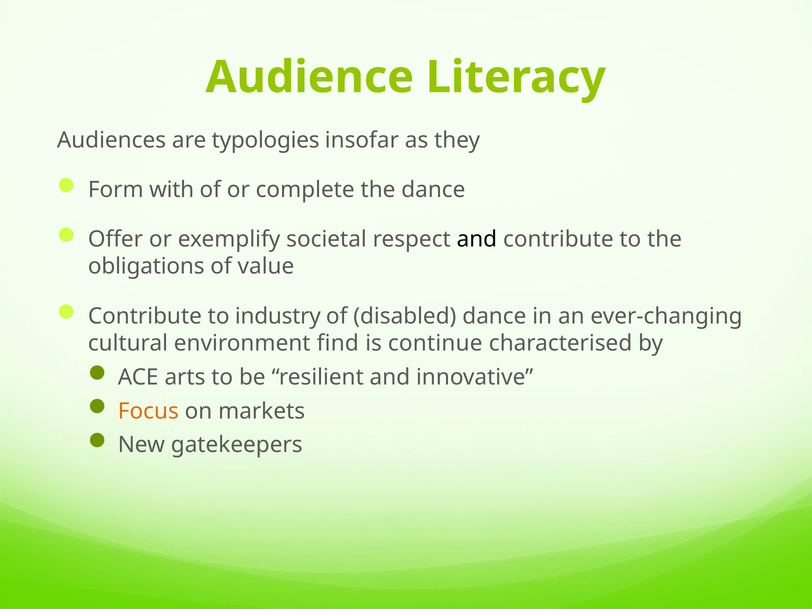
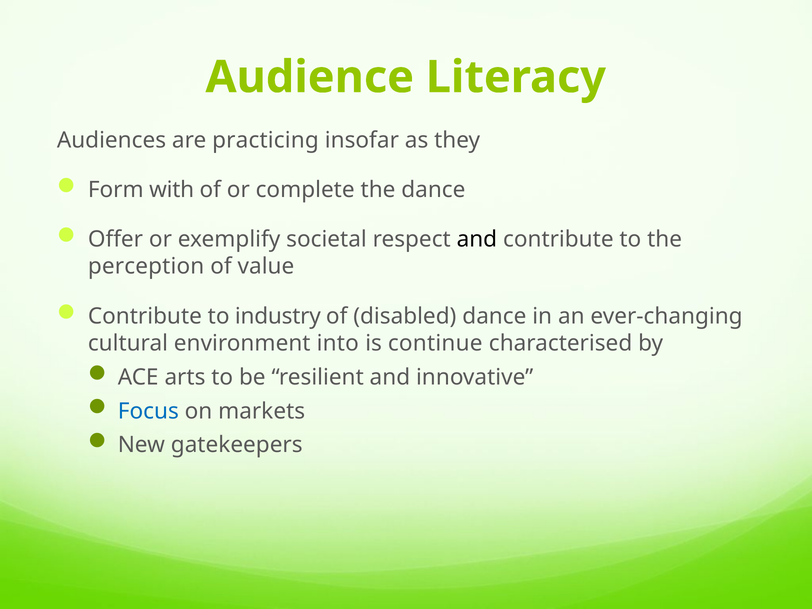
typologies: typologies -> practicing (265, 140)
obligations: obligations -> perception (146, 267)
find: find -> into (338, 343)
Focus colour: orange -> blue (148, 411)
